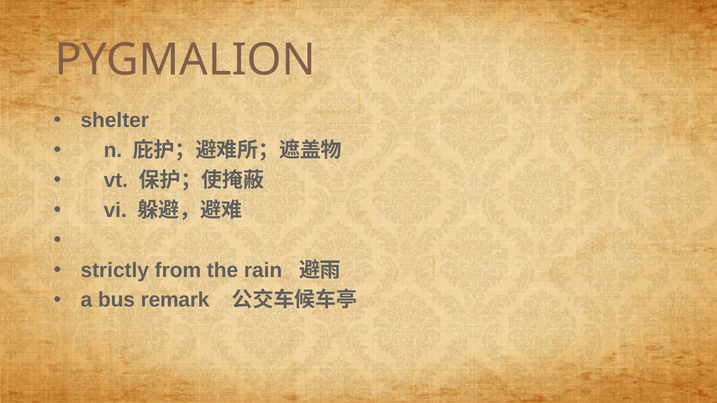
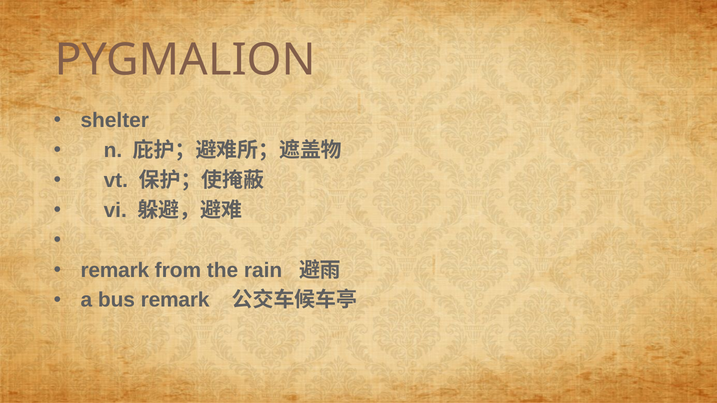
strictly: strictly -> remark (115, 270)
